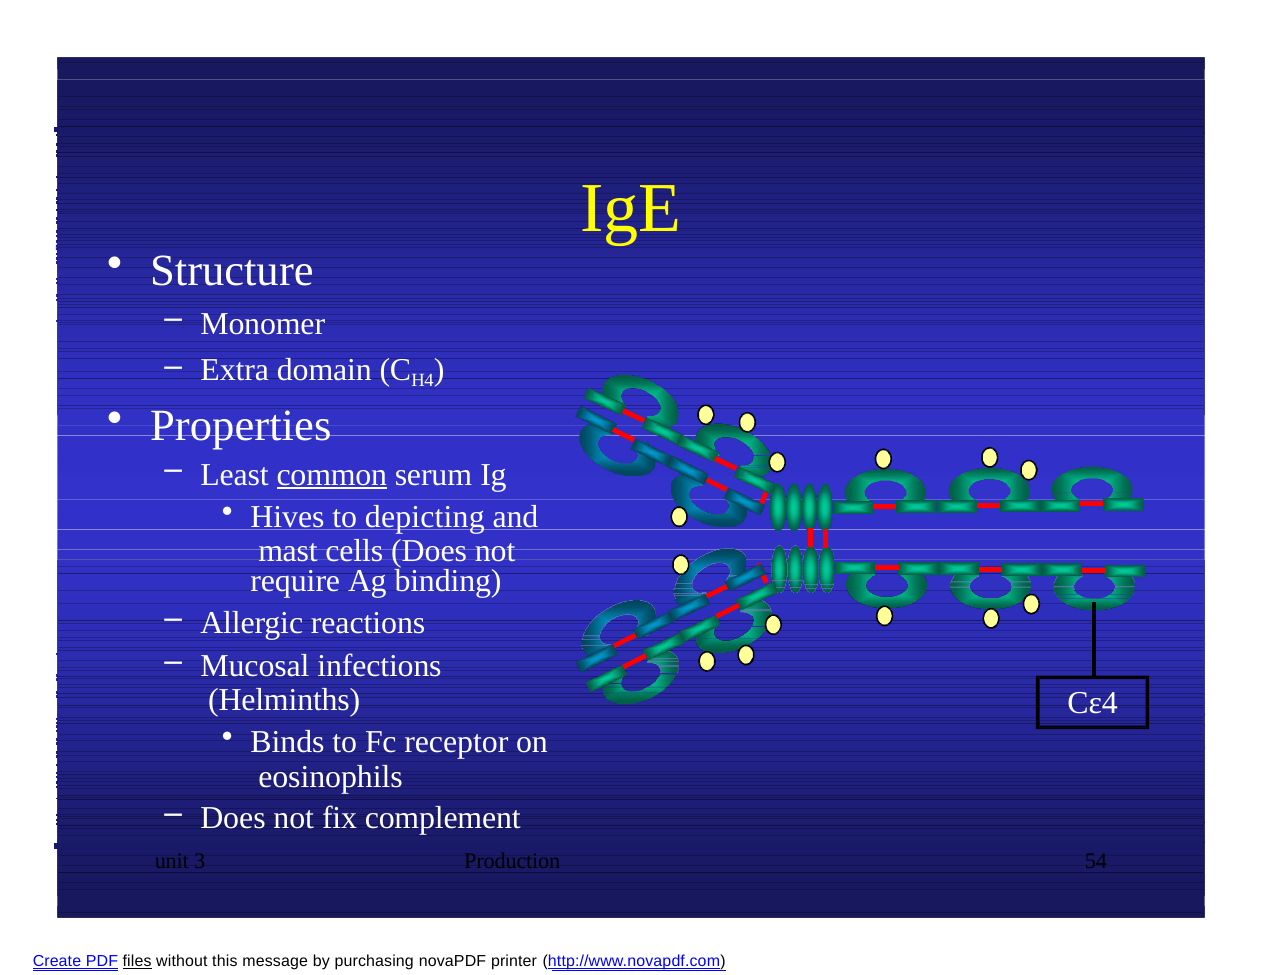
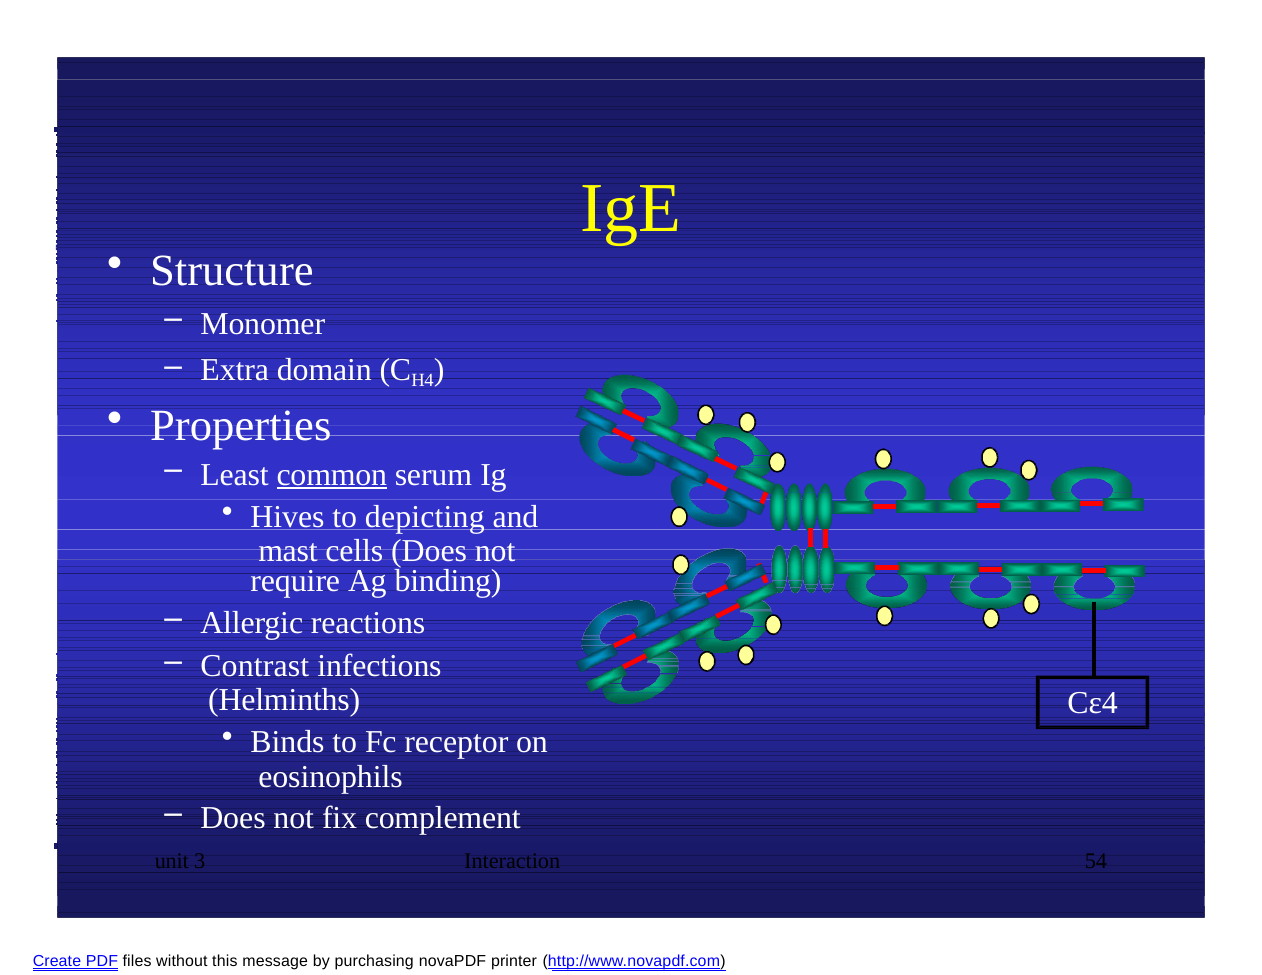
Mucosal: Mucosal -> Contrast (255, 666)
Production: Production -> Interaction (512, 861)
files underline: present -> none (137, 962)
